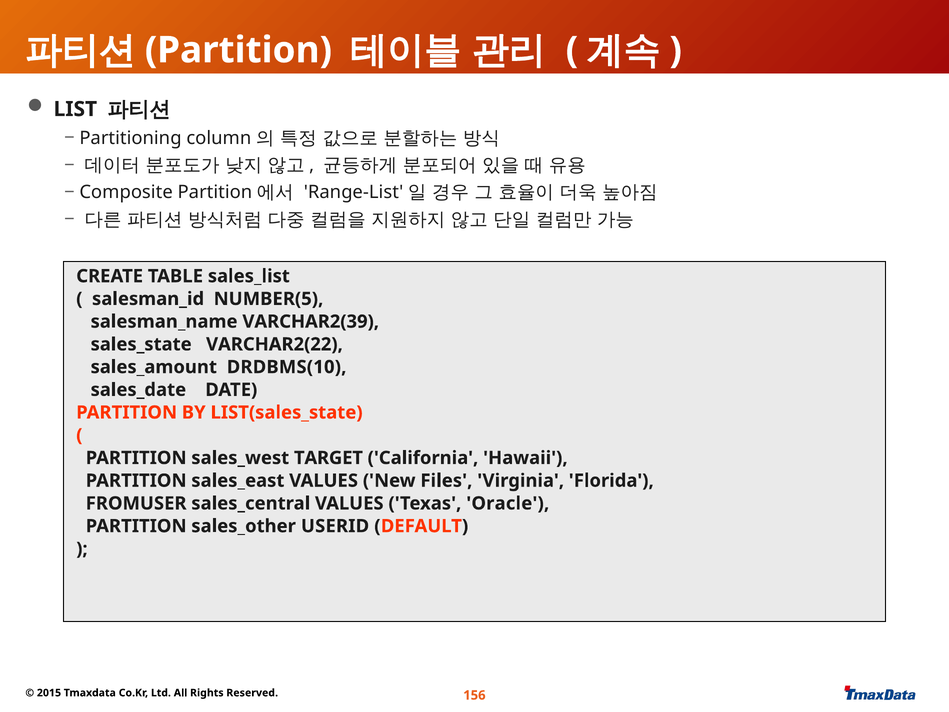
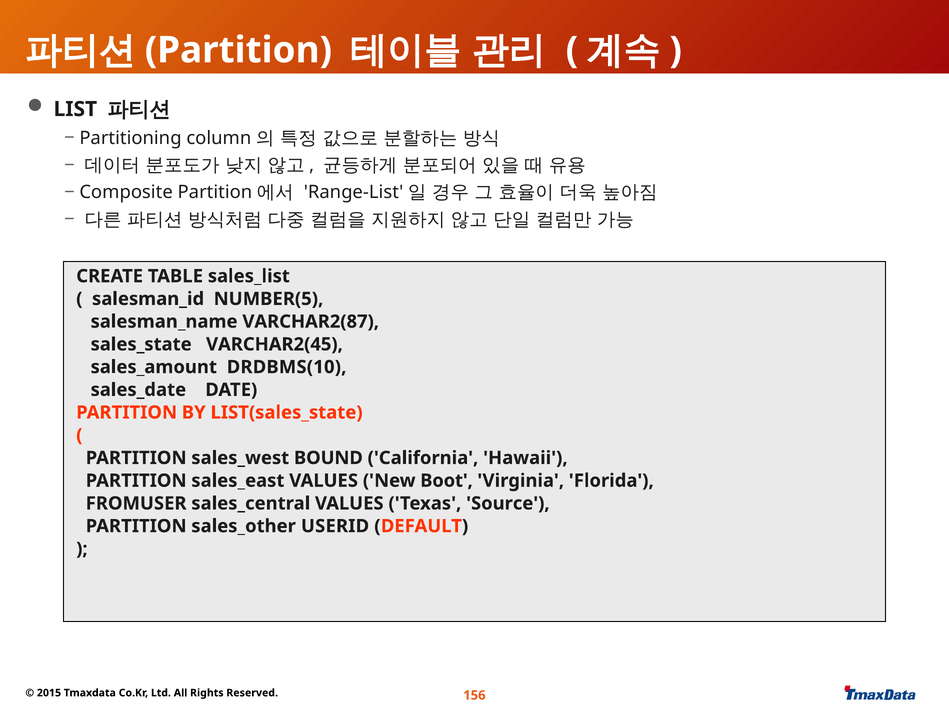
VARCHAR2(39: VARCHAR2(39 -> VARCHAR2(87 (311, 322)
VARCHAR2(22: VARCHAR2(22 -> VARCHAR2(45 (274, 344)
TARGET: TARGET -> BOUND (328, 458)
Files: Files -> Boot (447, 481)
Oracle: Oracle -> Source (508, 503)
